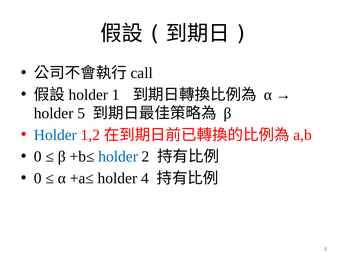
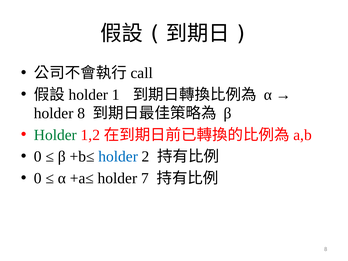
holder 5: 5 -> 8 (81, 113)
Holder colour: blue -> green (55, 135)
4: 4 -> 7 (145, 178)
